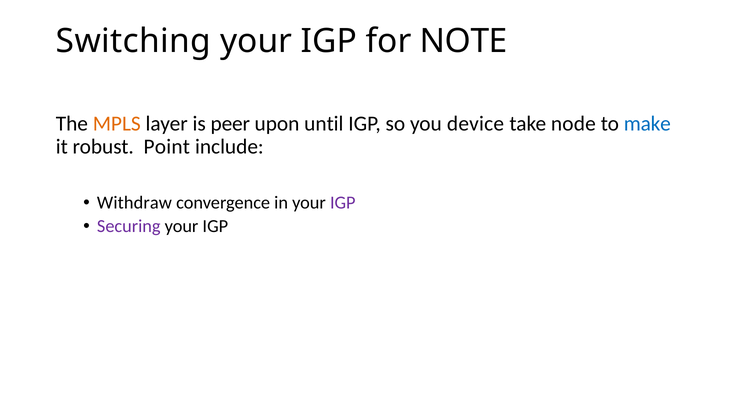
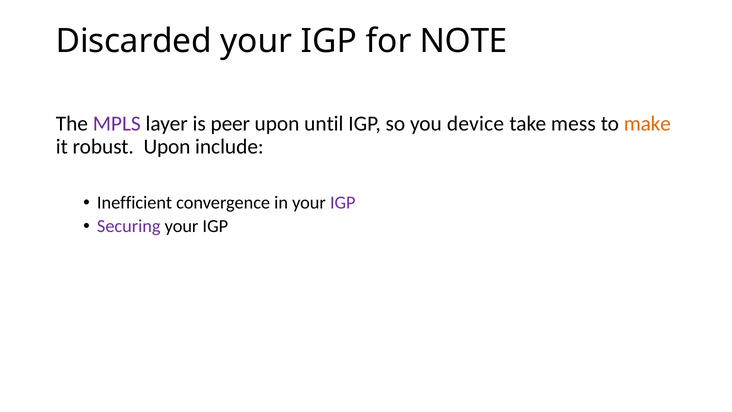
Switching: Switching -> Discarded (134, 41)
MPLS colour: orange -> purple (117, 124)
node: node -> mess (573, 124)
make colour: blue -> orange (647, 124)
robust Point: Point -> Upon (167, 147)
Withdraw: Withdraw -> Inefficient (135, 203)
